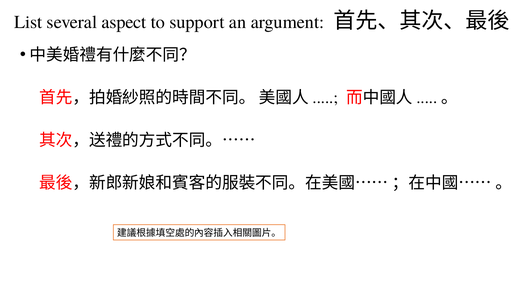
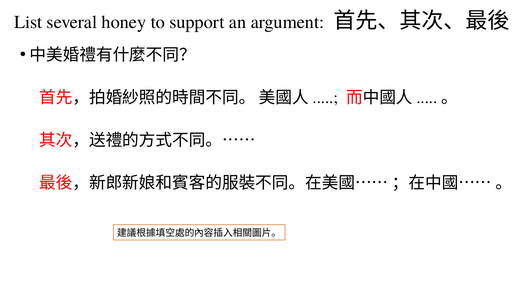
aspect: aspect -> honey (124, 22)
